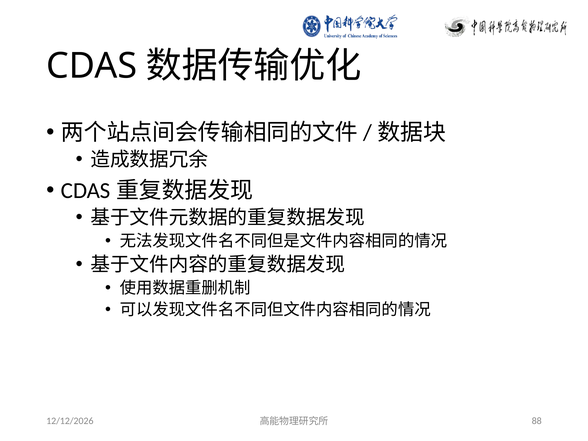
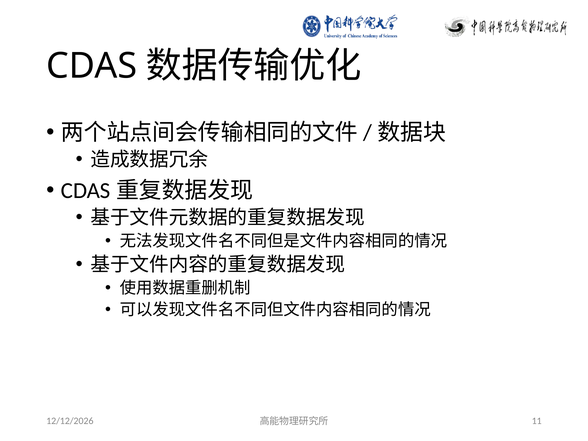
88: 88 -> 11 (537, 421)
